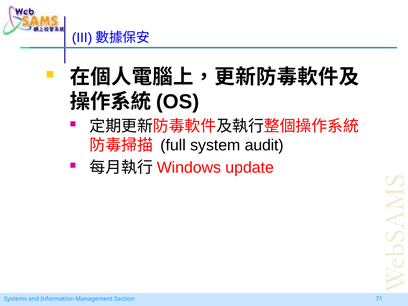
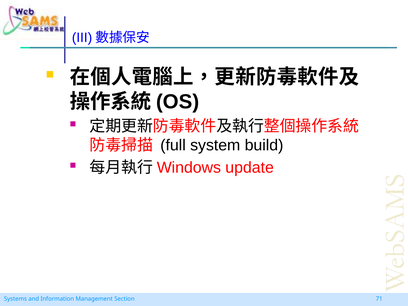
audit: audit -> build (264, 145)
